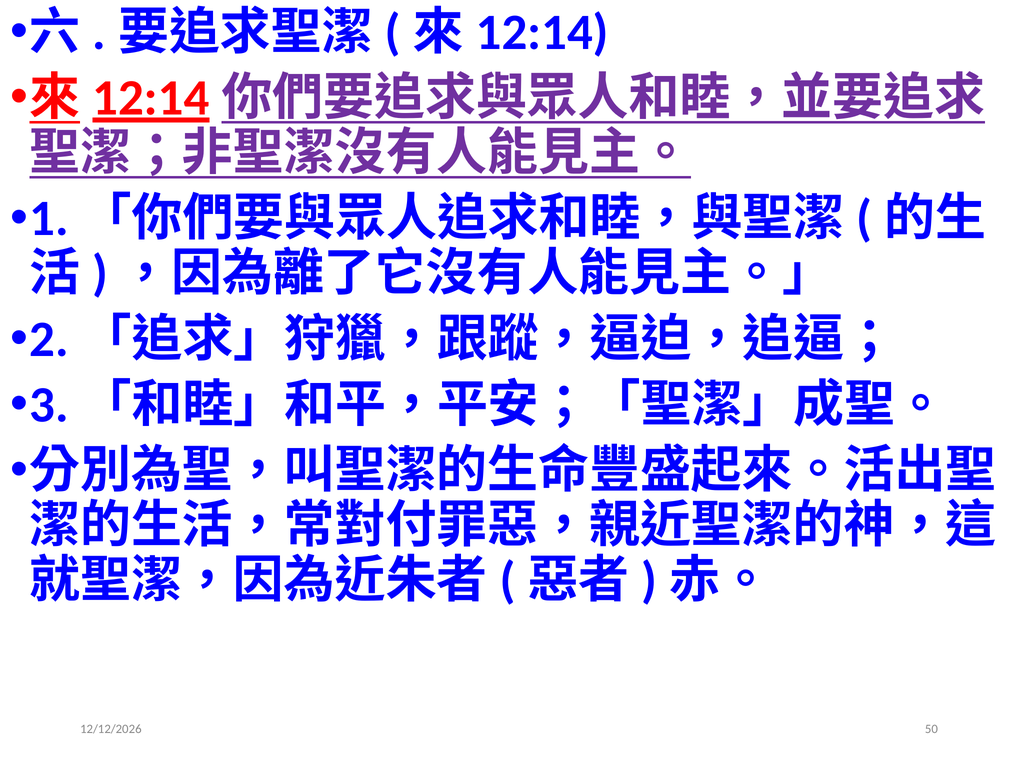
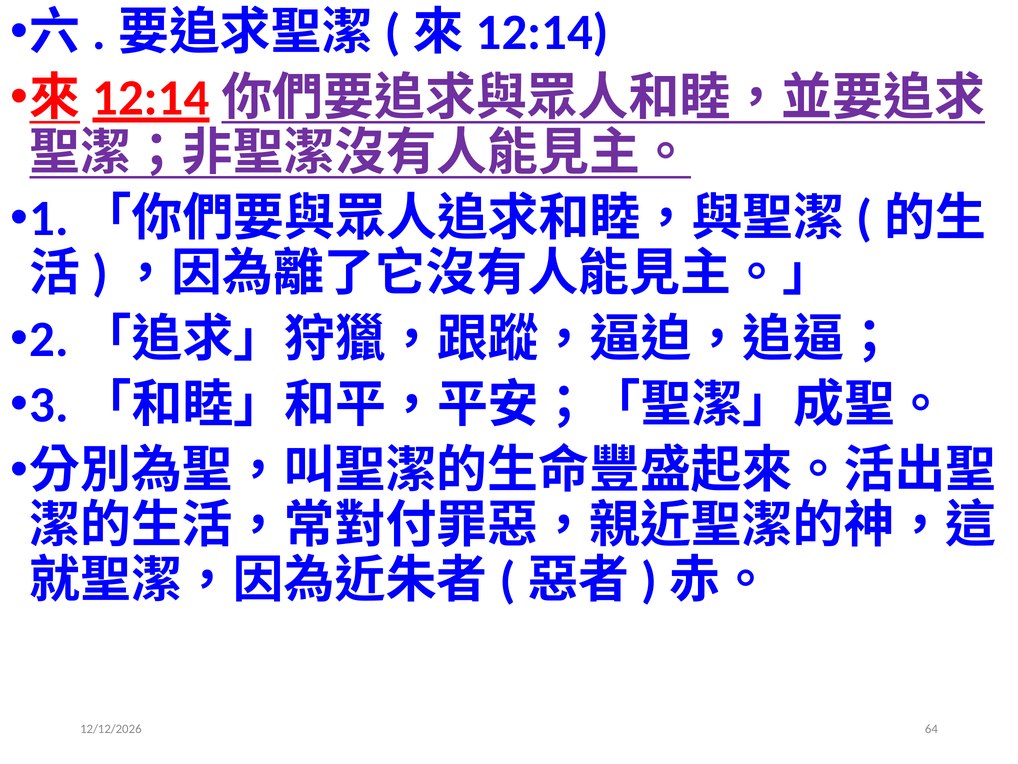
50: 50 -> 64 (931, 729)
